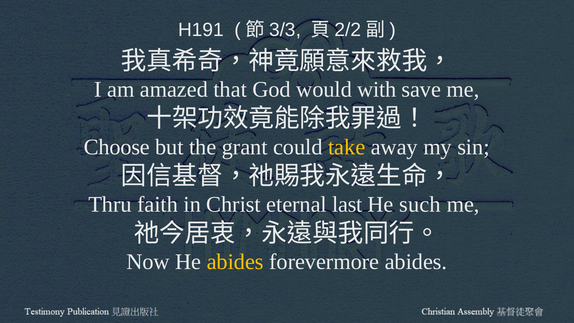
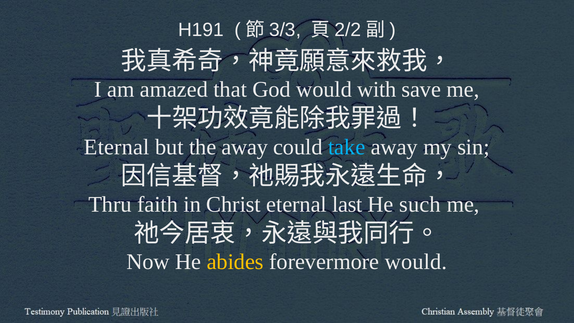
Choose: Choose -> Eternal (117, 147)
the grant: grant -> away (245, 147)
take colour: yellow -> light blue (347, 147)
forevermore abides: abides -> would (416, 262)
